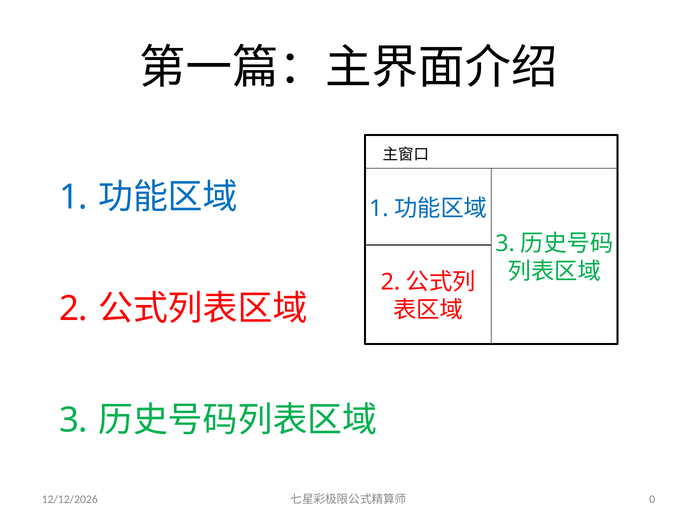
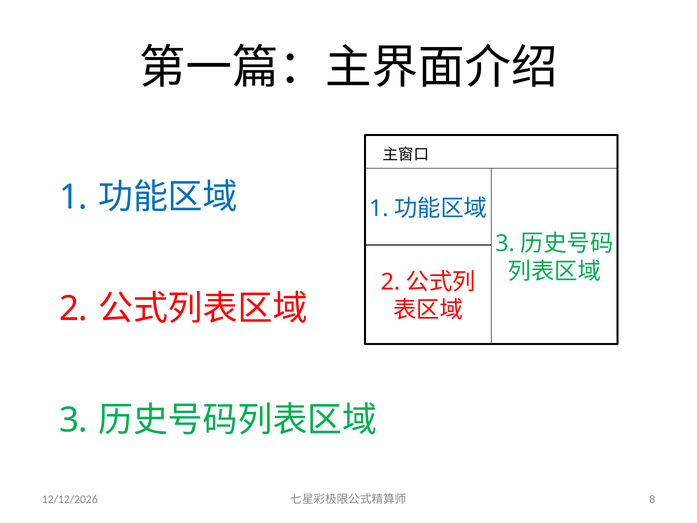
0: 0 -> 8 (652, 499)
